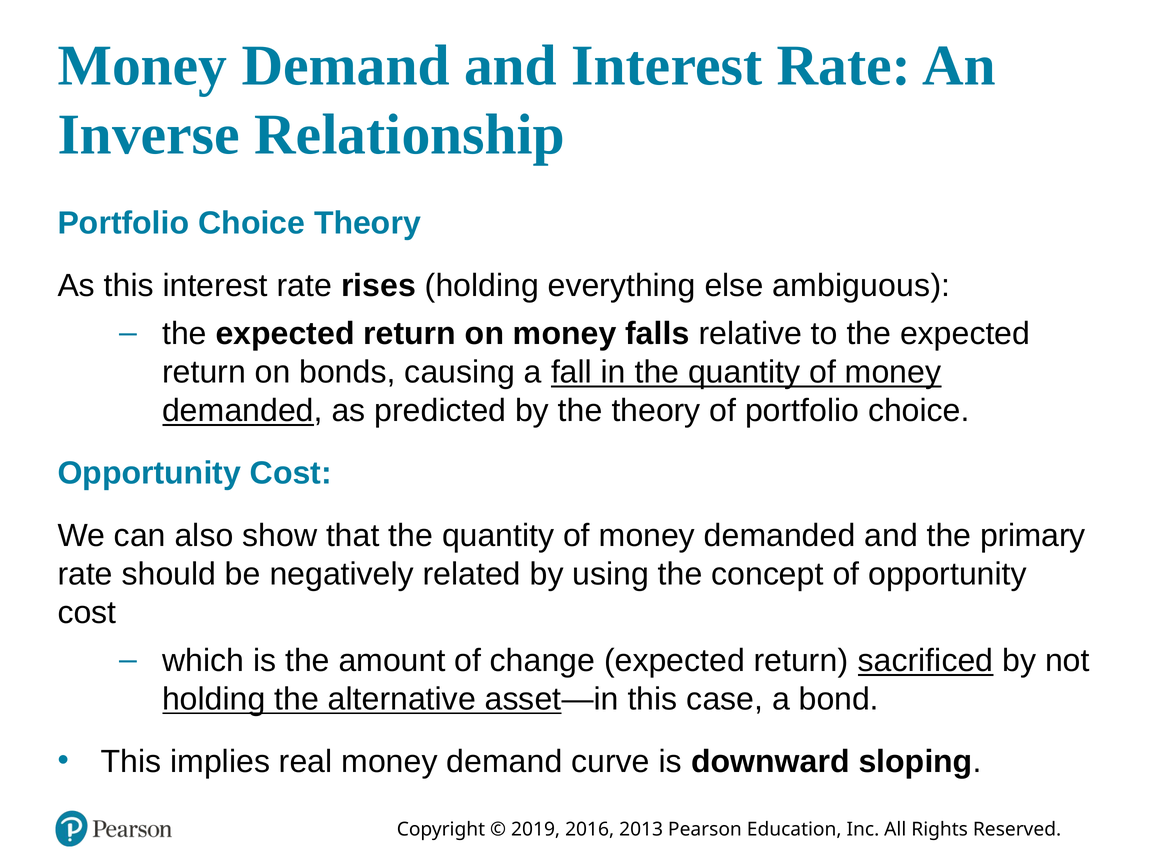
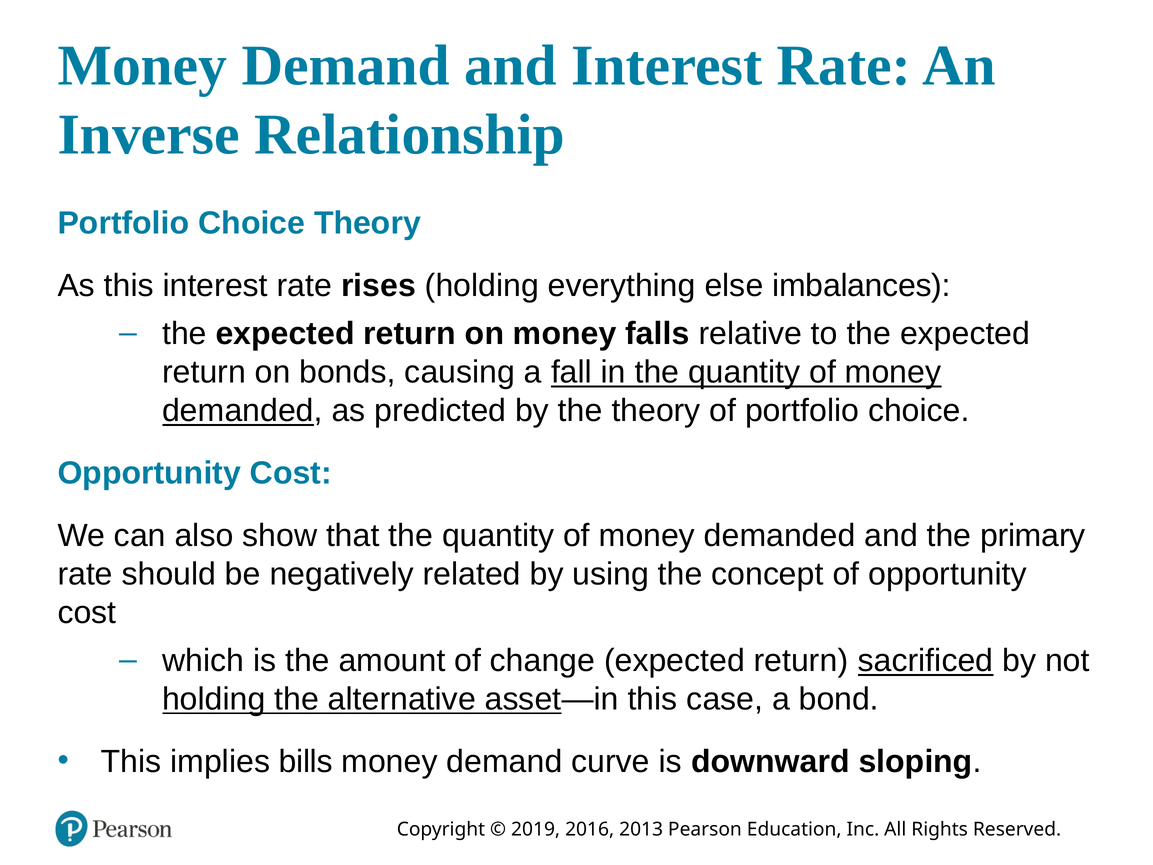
ambiguous: ambiguous -> imbalances (861, 286)
real: real -> bills (306, 761)
